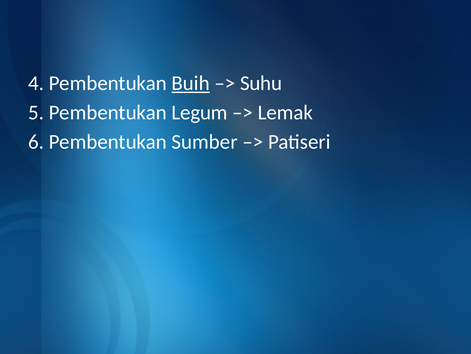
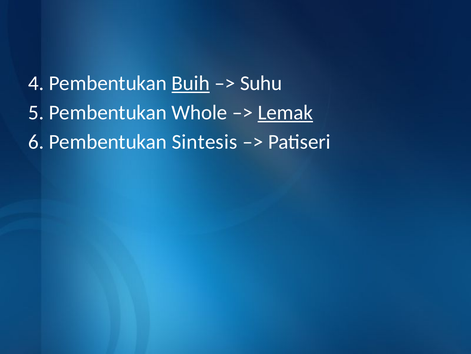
Legum: Legum -> Whole (199, 112)
Lemak underline: none -> present (285, 112)
Sumber: Sumber -> Sintesis (205, 142)
